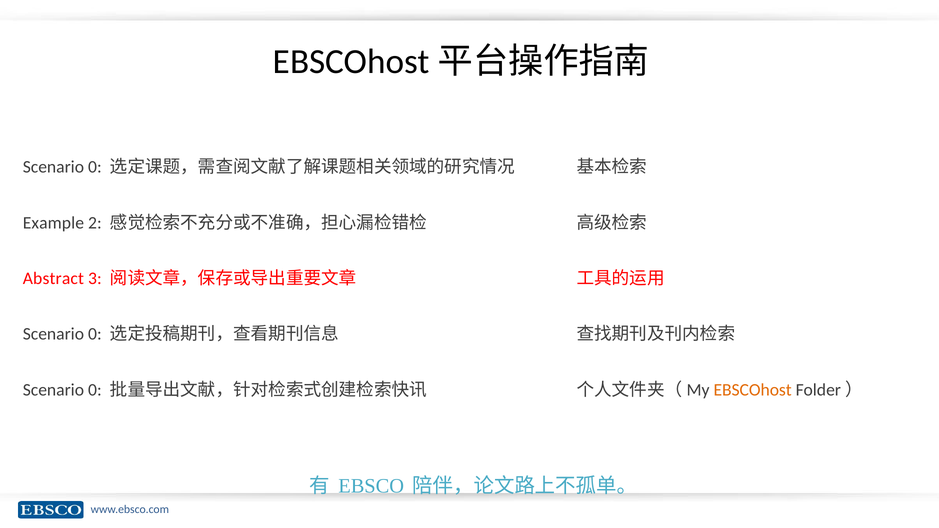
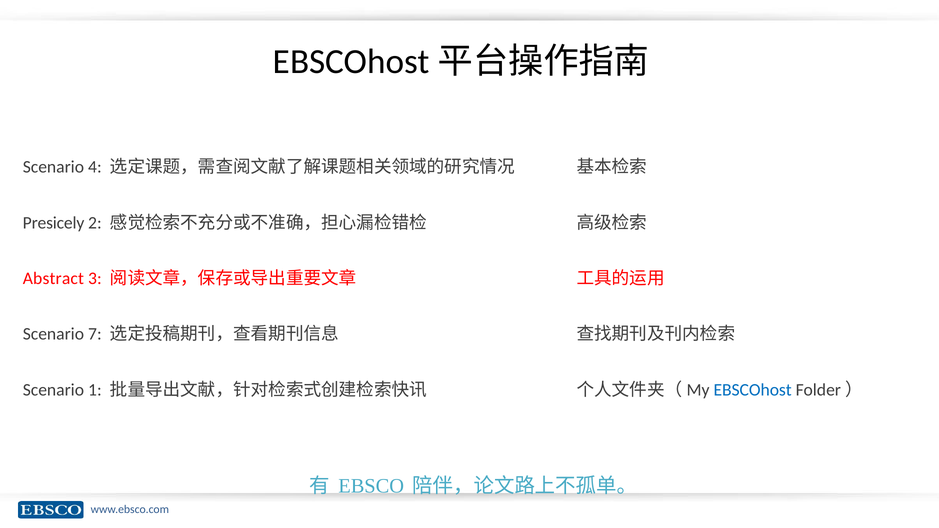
0: 0 -> 4 (95, 167)
Example: Example -> Presicely (54, 223)
0: 0 -> 7 (95, 334)
0: 0 -> 1 (95, 390)
EBSCOhost colour: orange -> blue (753, 390)
